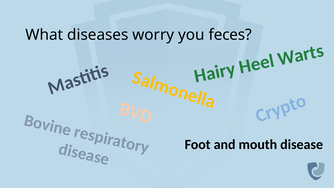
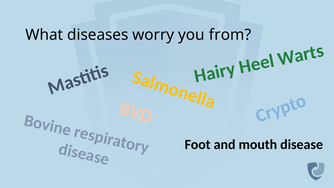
feces: feces -> from (230, 35)
